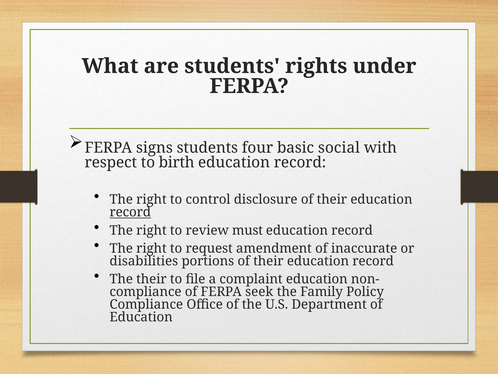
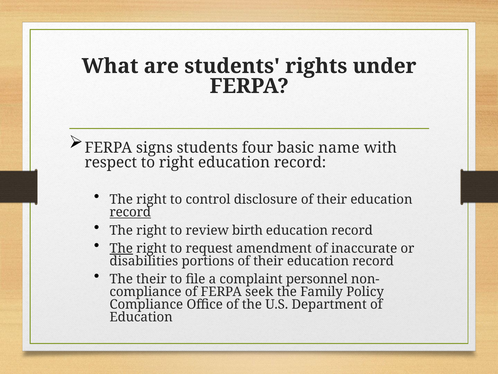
social: social -> name (339, 148)
to birth: birth -> right (177, 162)
must: must -> birth (247, 230)
The underline: none -> present (121, 248)
complaint education: education -> personnel (317, 279)
